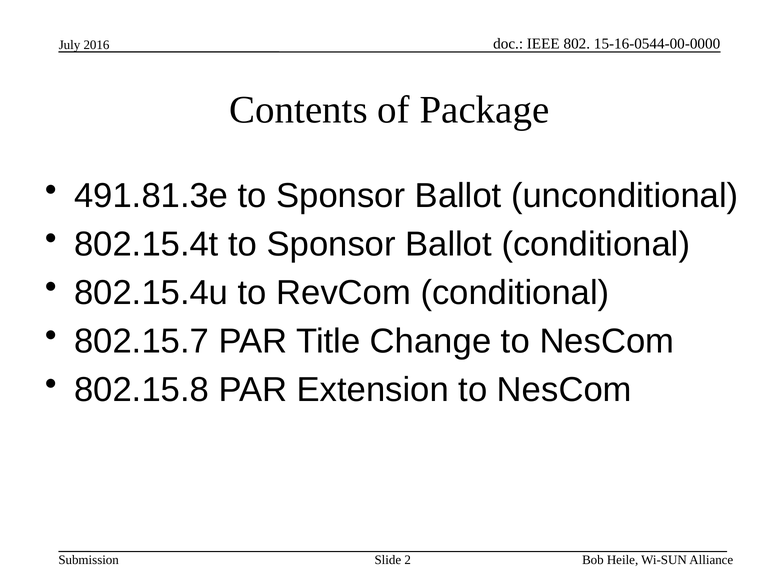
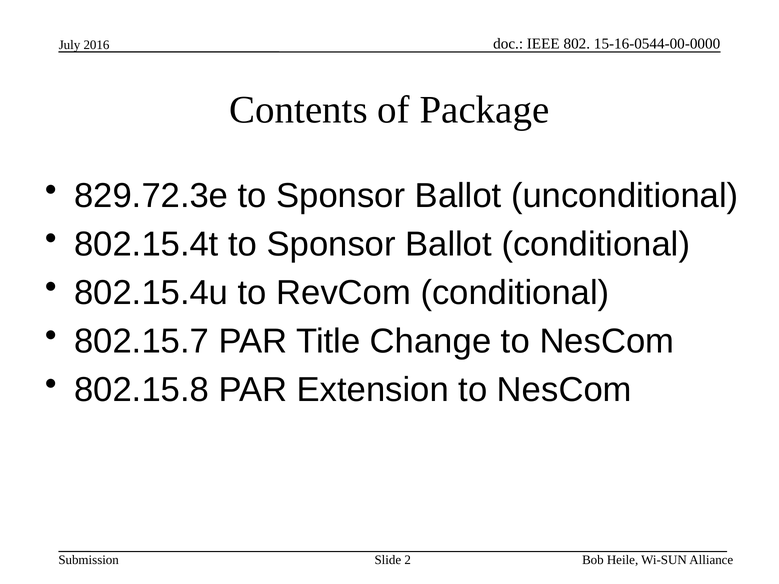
491.81.3e: 491.81.3e -> 829.72.3e (151, 196)
